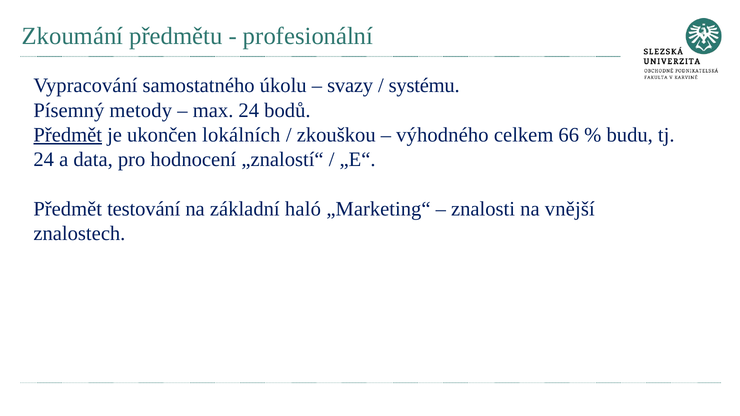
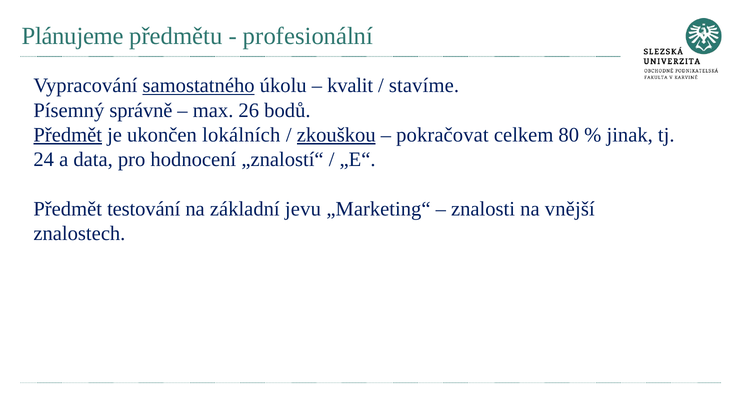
Zkoumání: Zkoumání -> Plánujeme (73, 36)
samostatného underline: none -> present (199, 86)
svazy: svazy -> kvalit (350, 86)
systému: systému -> stavíme (424, 86)
metody: metody -> správně (141, 110)
max 24: 24 -> 26 (249, 110)
zkouškou underline: none -> present (336, 135)
výhodného: výhodného -> pokračovat (442, 135)
66: 66 -> 80 (569, 135)
budu: budu -> jinak (630, 135)
haló: haló -> jevu (303, 209)
